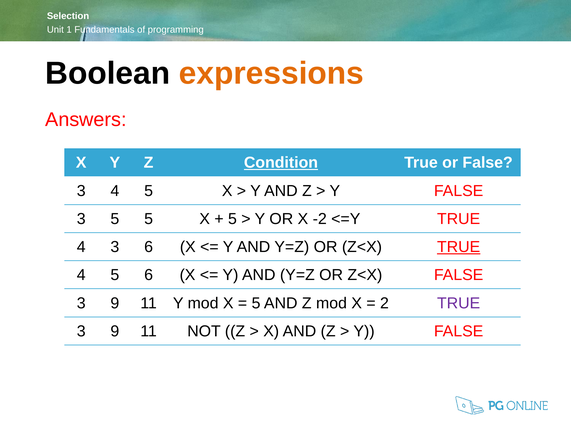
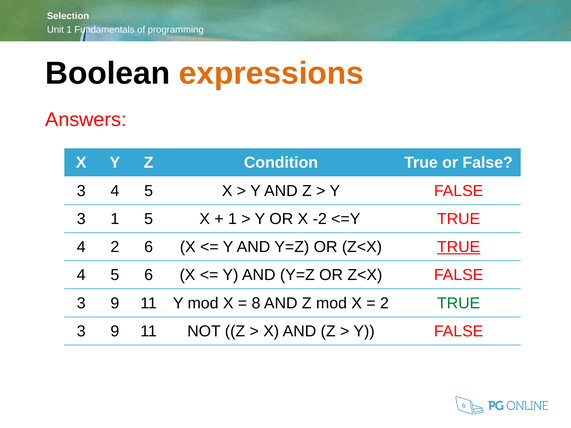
Condition underline: present -> none (281, 163)
3 5: 5 -> 1 (115, 219)
5: 5 -> 1 (232, 219)
4 3: 3 -> 2 (115, 247)
5: 5 -> 8 (256, 303)
TRUE colour: purple -> green (459, 303)
